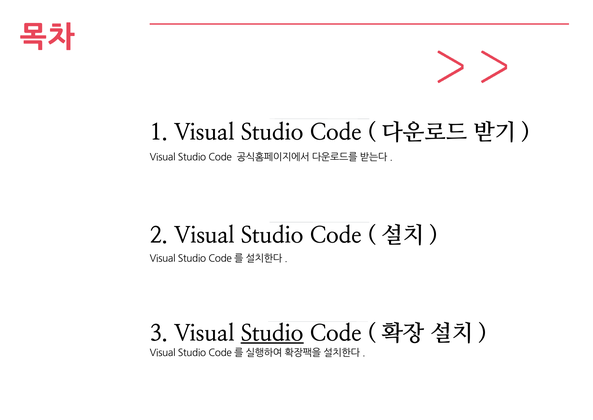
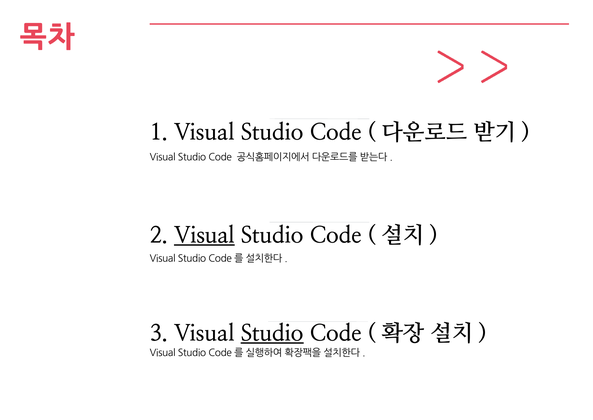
Visual underline: none -> present (204, 235)
